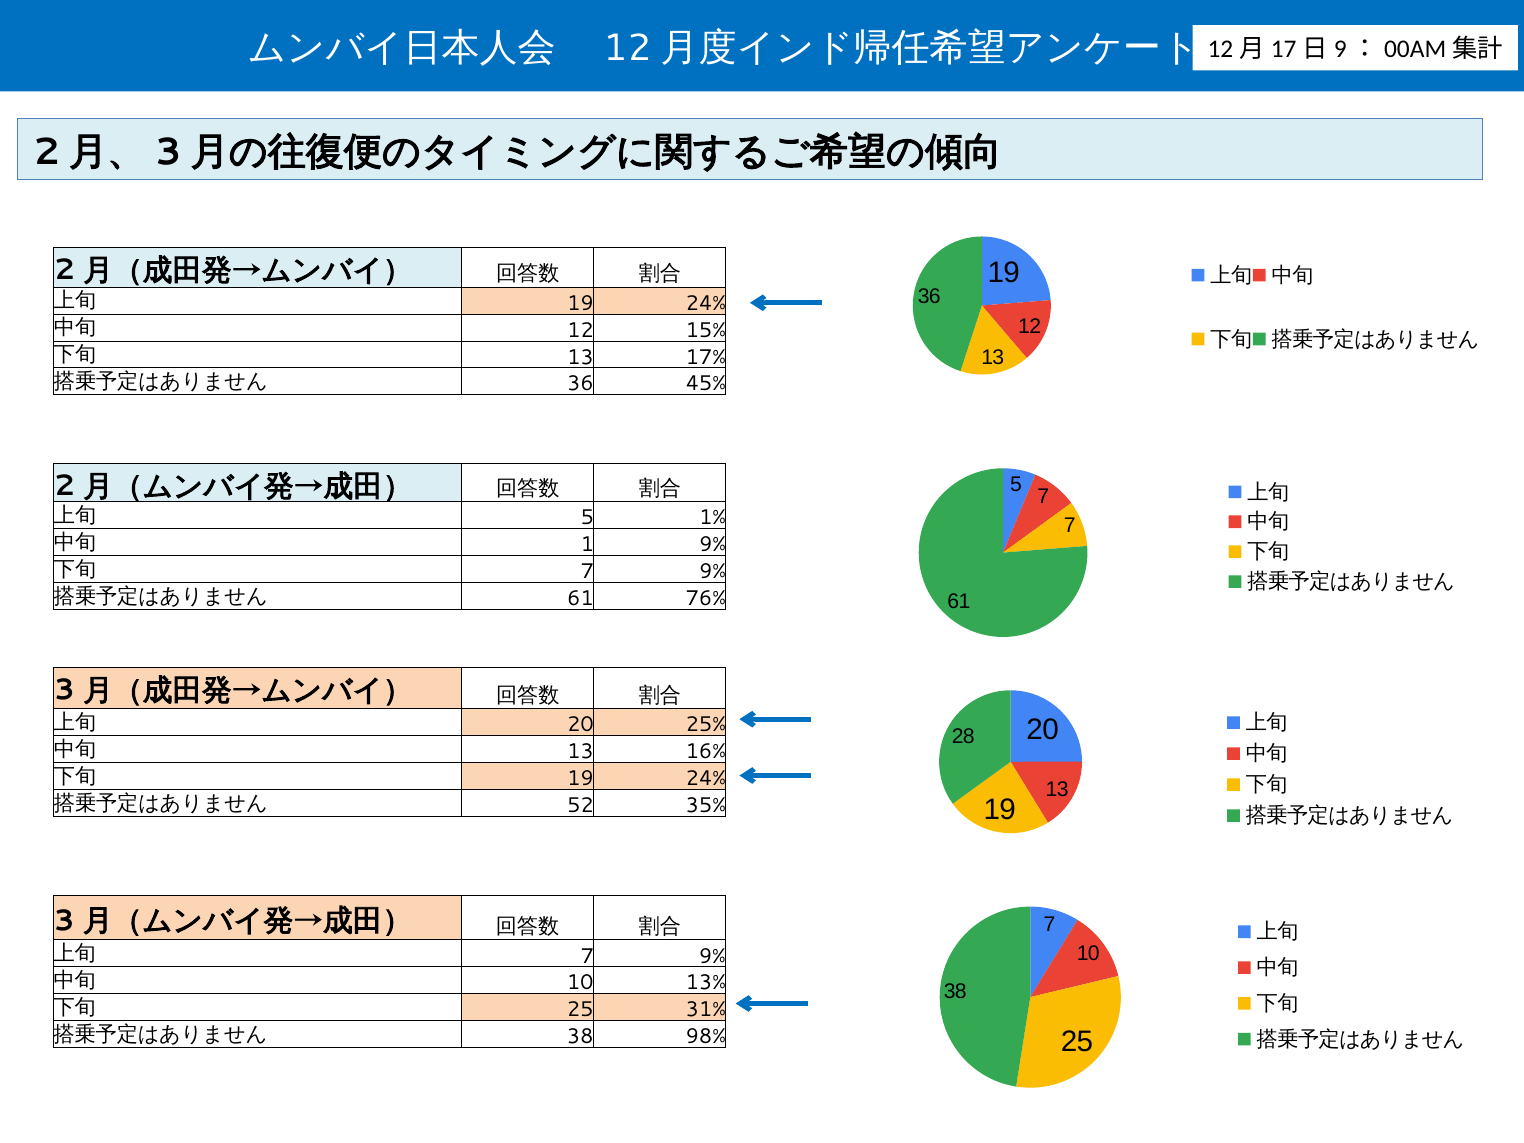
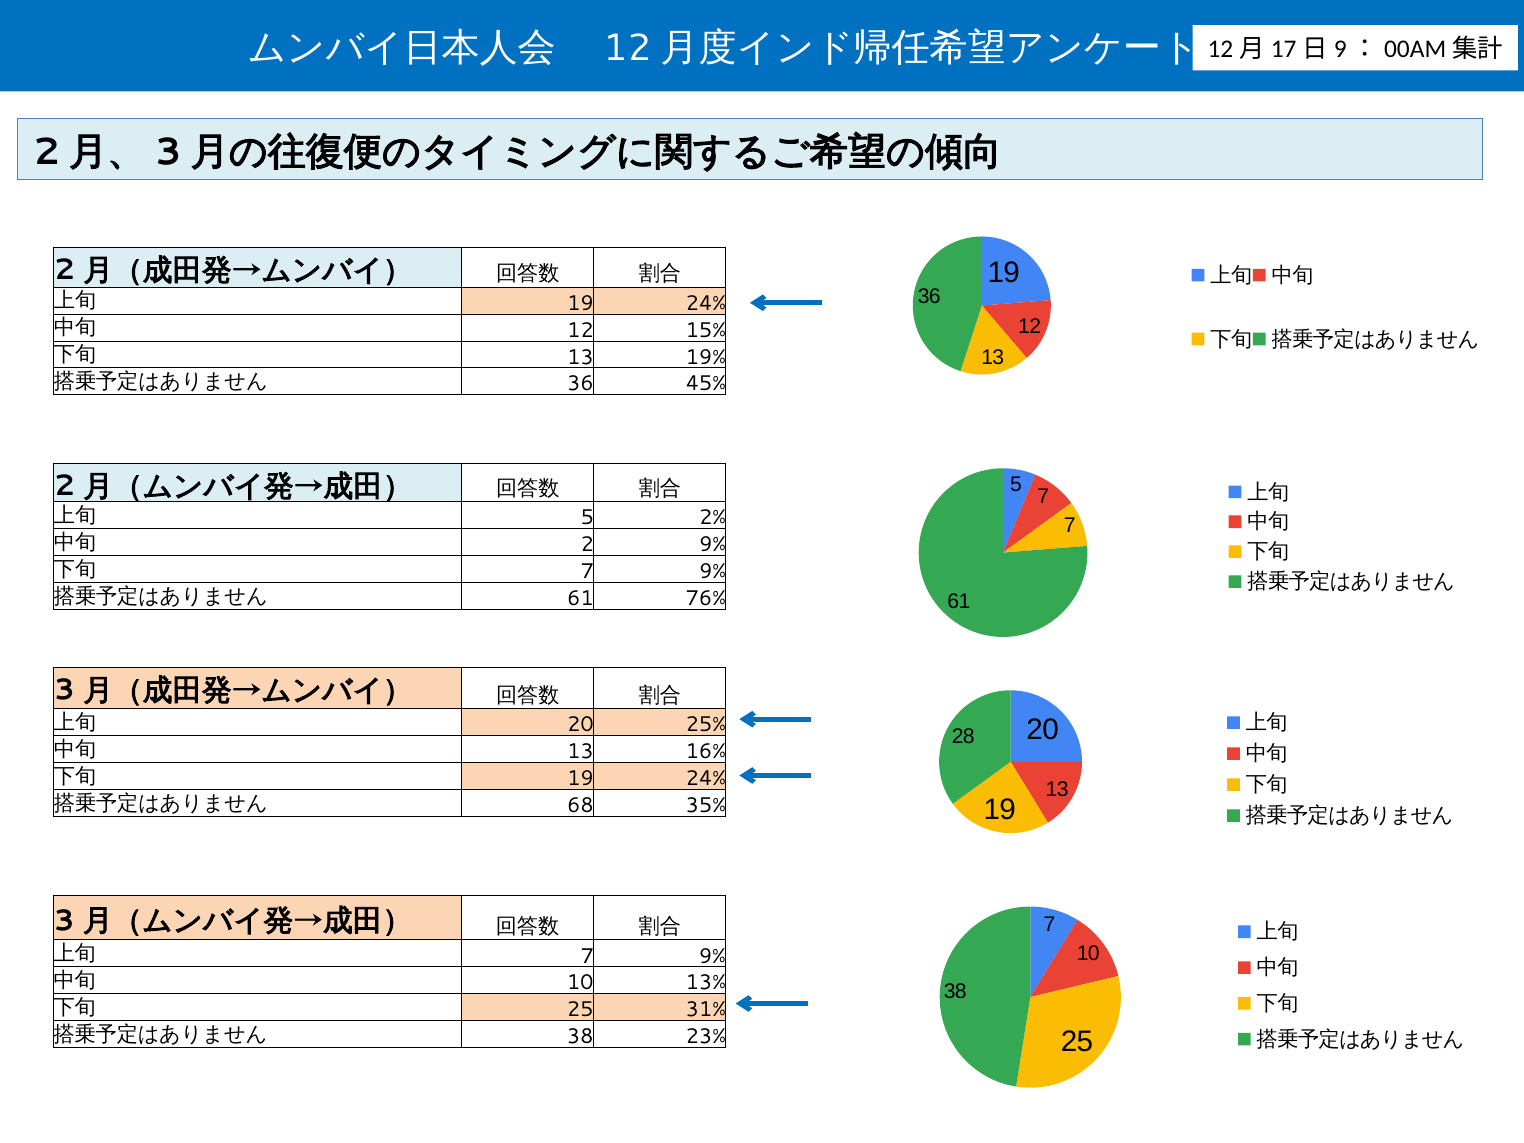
17%: 17% -> 19% (706, 357)
1%: 1% -> 2% (713, 518)
1: 1 -> 2 (587, 545)
52: 52 -> 68 (580, 806)
98%: 98% -> 23% (706, 1037)
